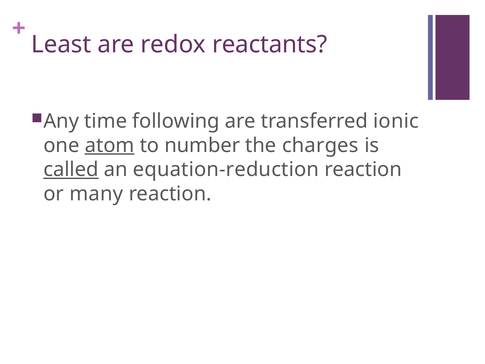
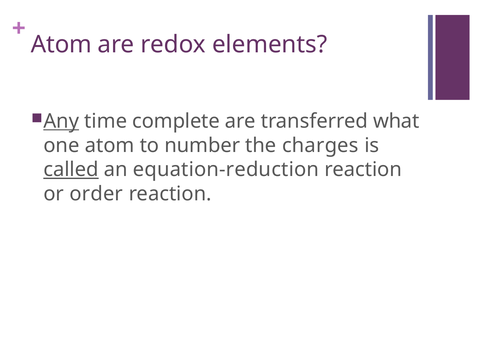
Least: Least -> Atom (61, 44)
reactants: reactants -> elements (270, 44)
Any underline: none -> present (61, 121)
following: following -> complete (176, 121)
ionic: ionic -> what (396, 121)
atom underline: present -> none (110, 145)
many: many -> order (96, 194)
